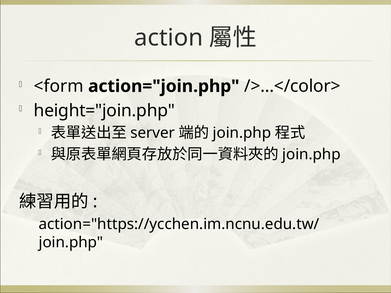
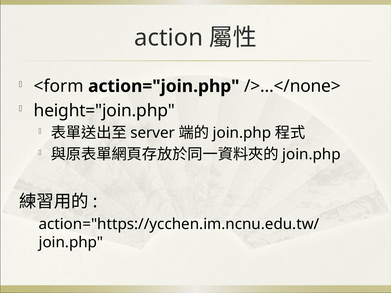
/>…</color>: />…</color> -> />…</none> (292, 86)
